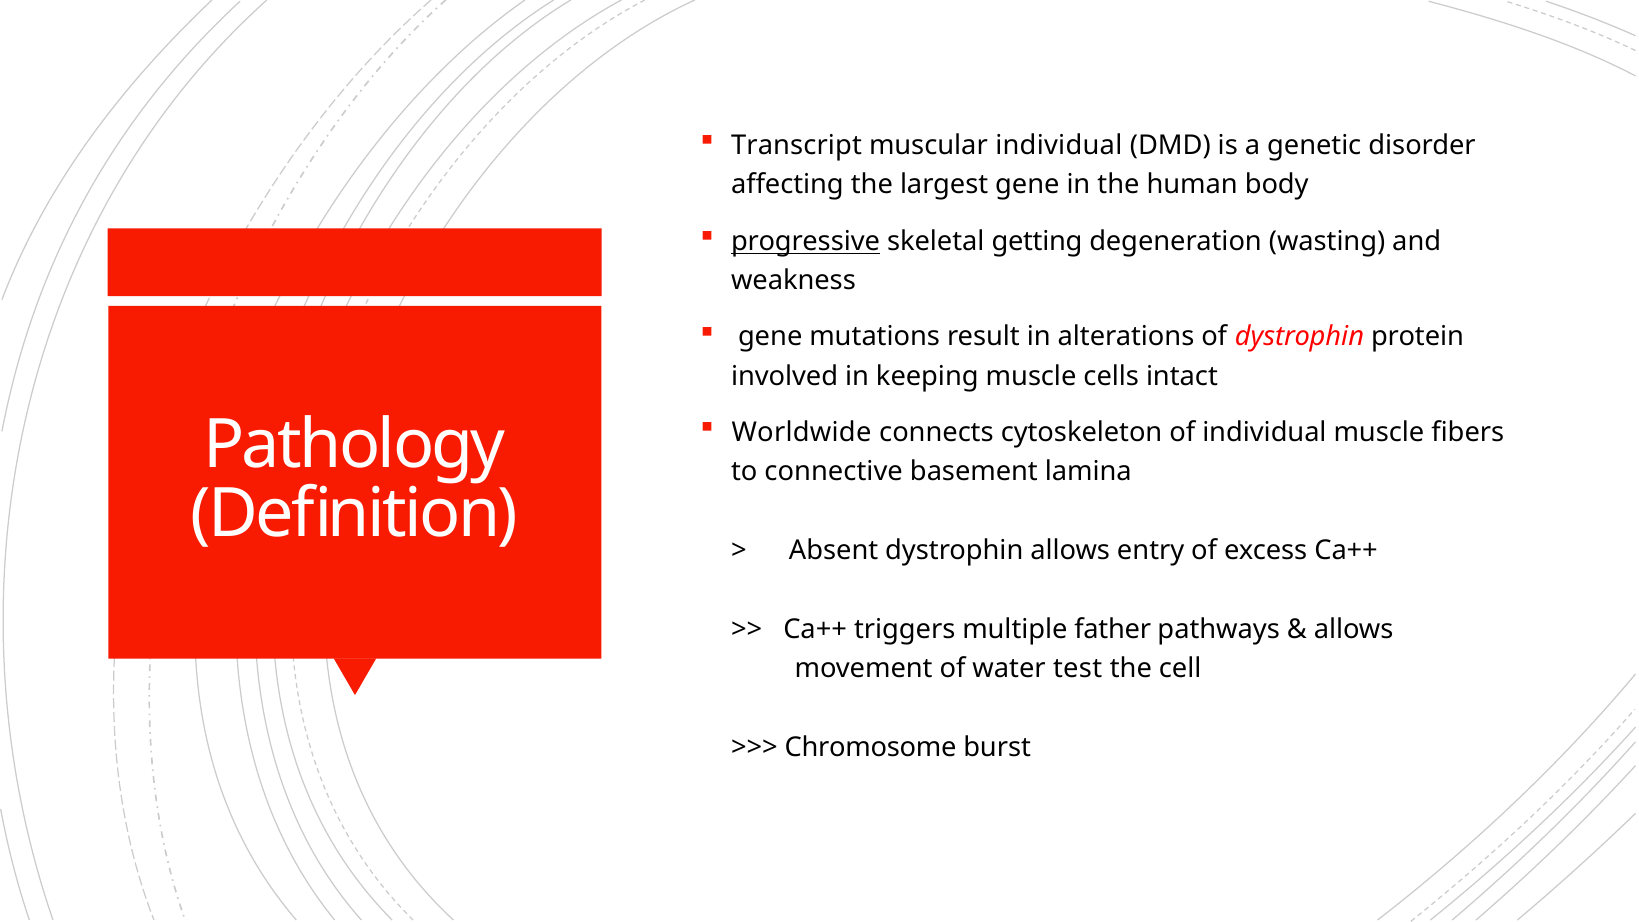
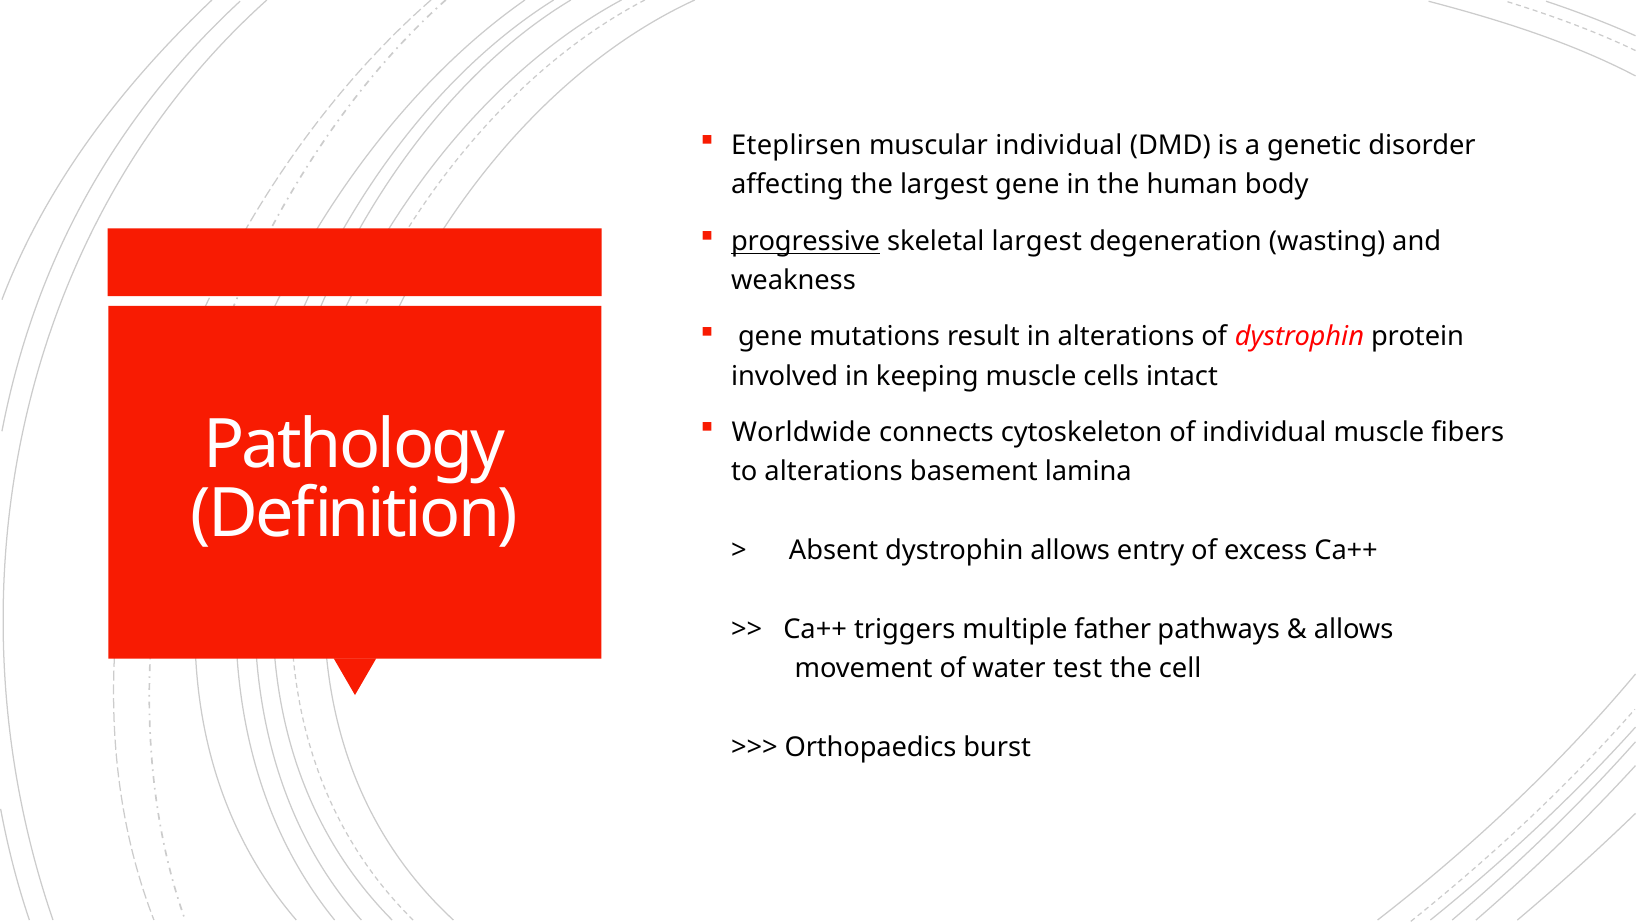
Transcript: Transcript -> Eteplirsen (796, 146)
skeletal getting: getting -> largest (1037, 241)
to connective: connective -> alterations (834, 472)
Chromosome: Chromosome -> Orthopaedics (871, 747)
